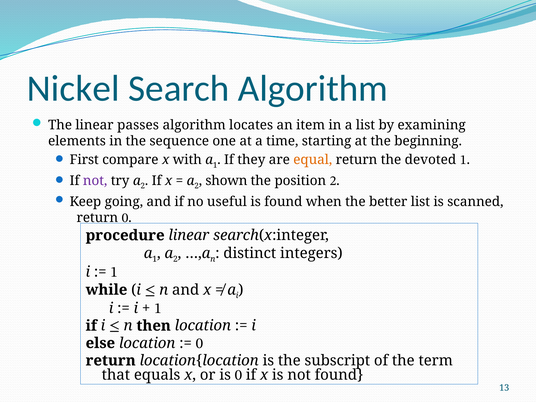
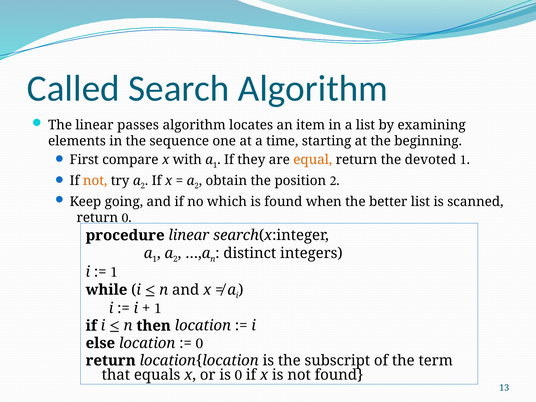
Nickel: Nickel -> Called (73, 89)
not colour: purple -> orange (95, 181)
shown: shown -> obtain (226, 181)
useful: useful -> which (227, 202)
